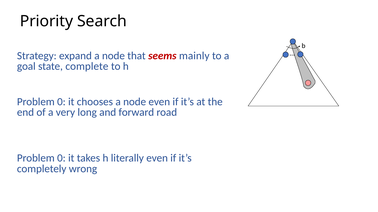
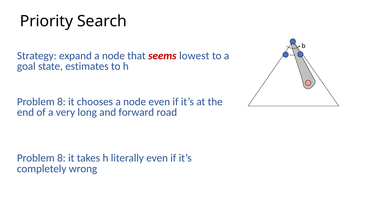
mainly: mainly -> lowest (194, 56)
complete: complete -> estimates (87, 66)
0: 0 -> 8 (61, 102)
0: 0 -> 8 (61, 159)
